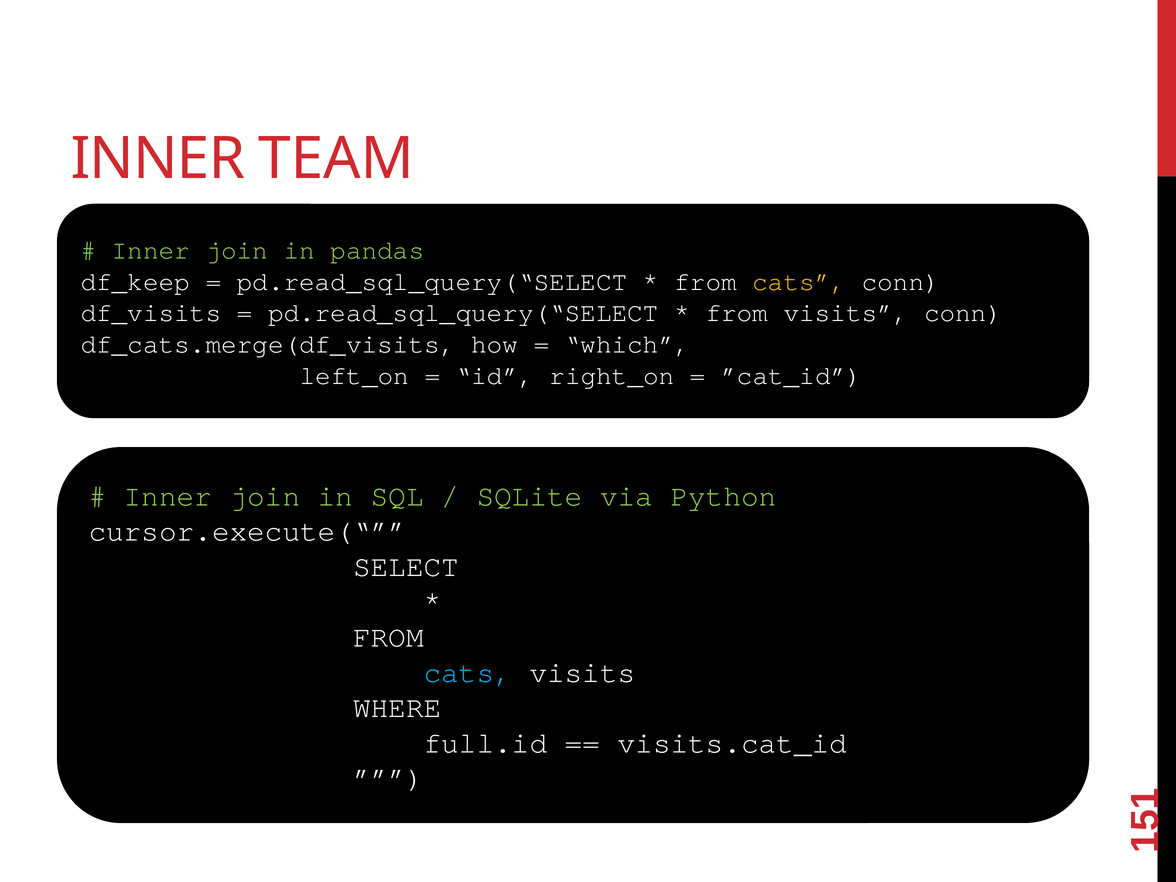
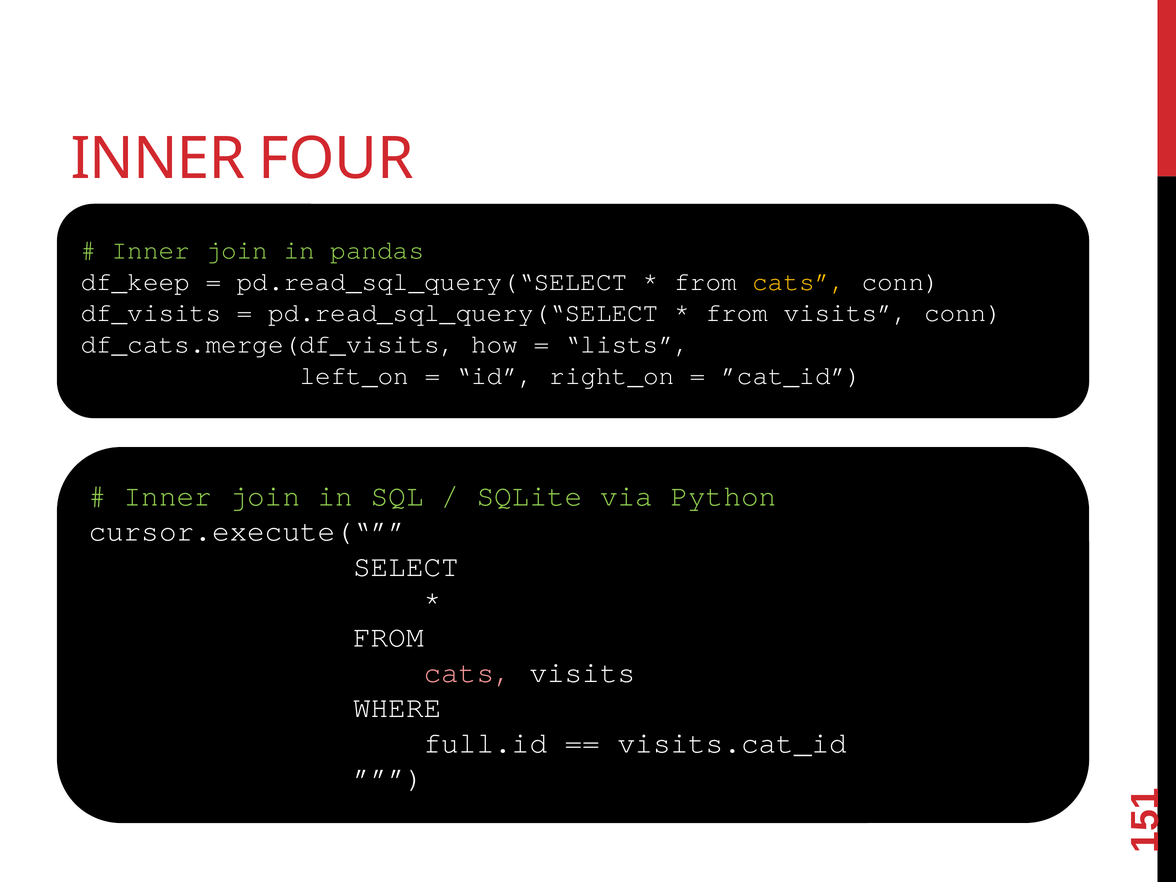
TEAM: TEAM -> FOUR (336, 159)
which: which -> lists (627, 344)
cats colour: light blue -> pink (468, 672)
